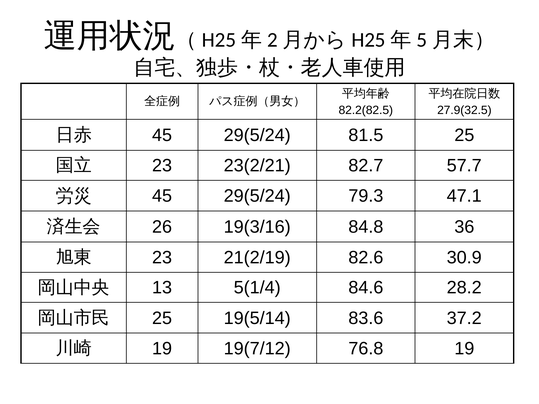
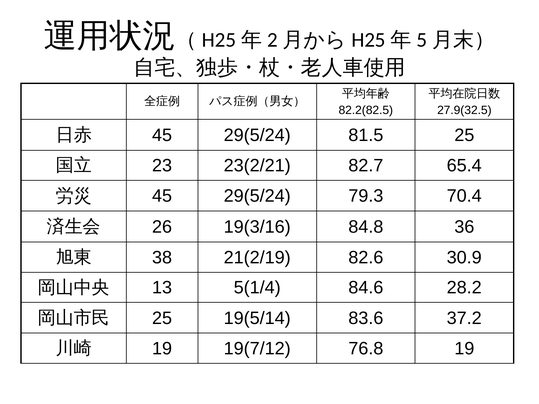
57.7: 57.7 -> 65.4 (464, 166)
47.1: 47.1 -> 70.4 (464, 196)
23: 23 -> 38 (162, 258)
